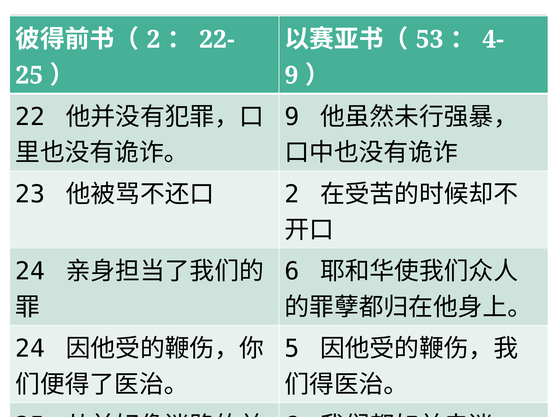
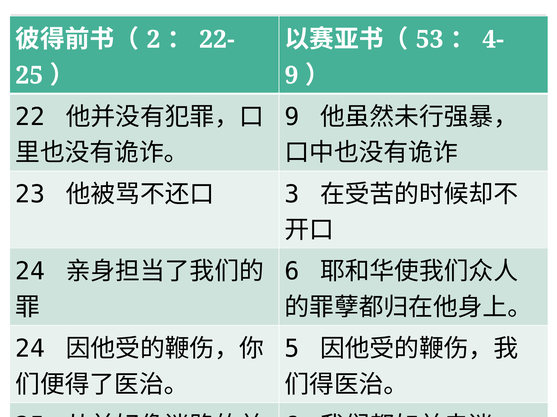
2: 2 -> 3 (292, 195)
